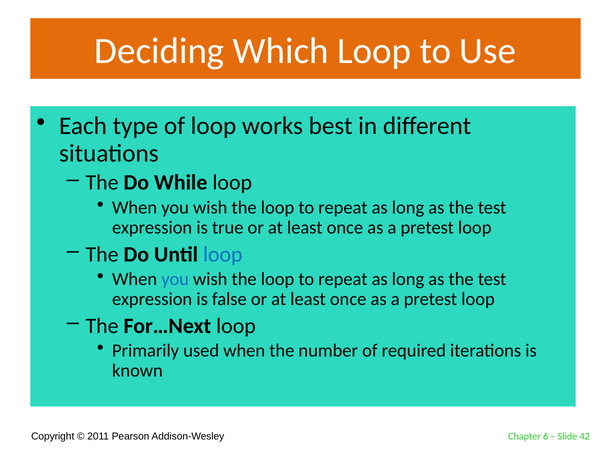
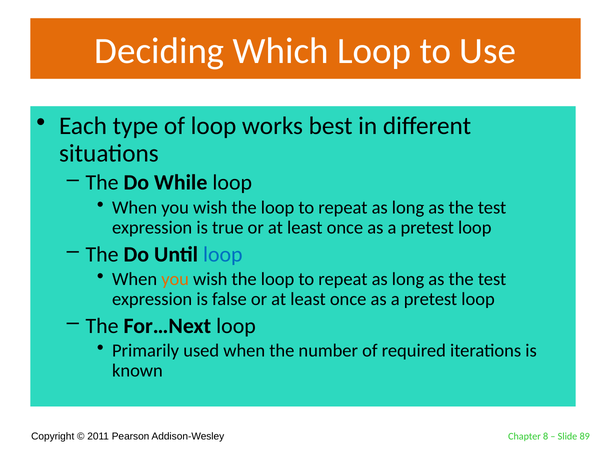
you colour: blue -> orange (175, 279)
6: 6 -> 8 (546, 436)
42: 42 -> 89 (585, 436)
